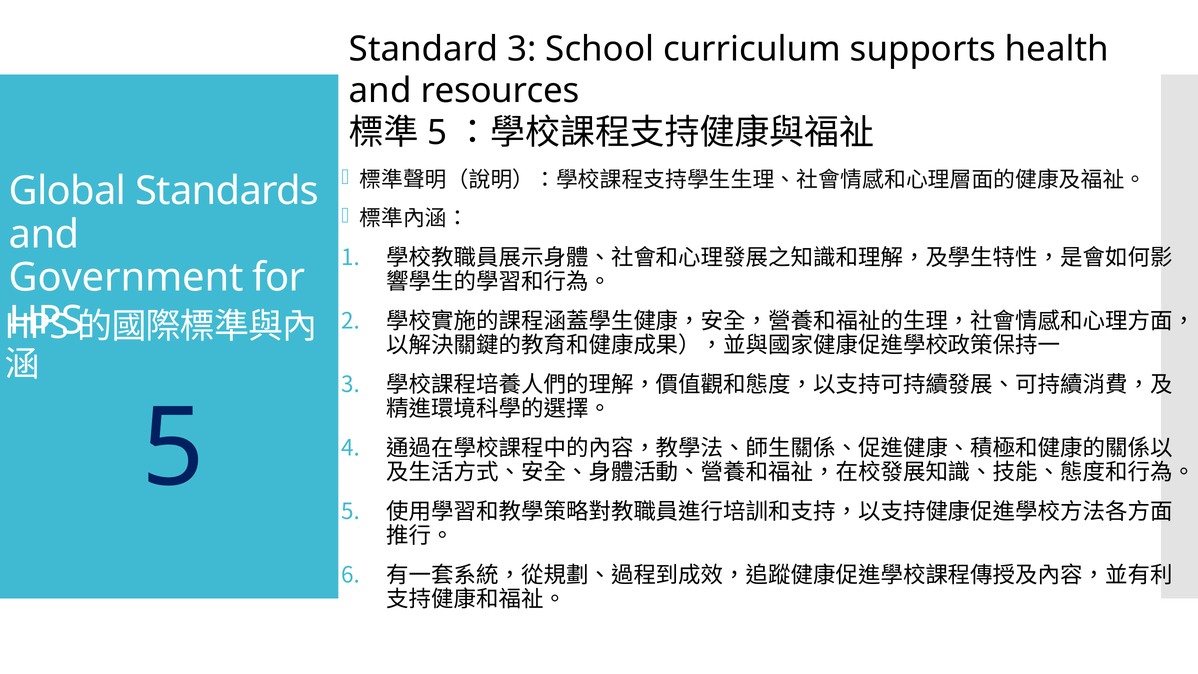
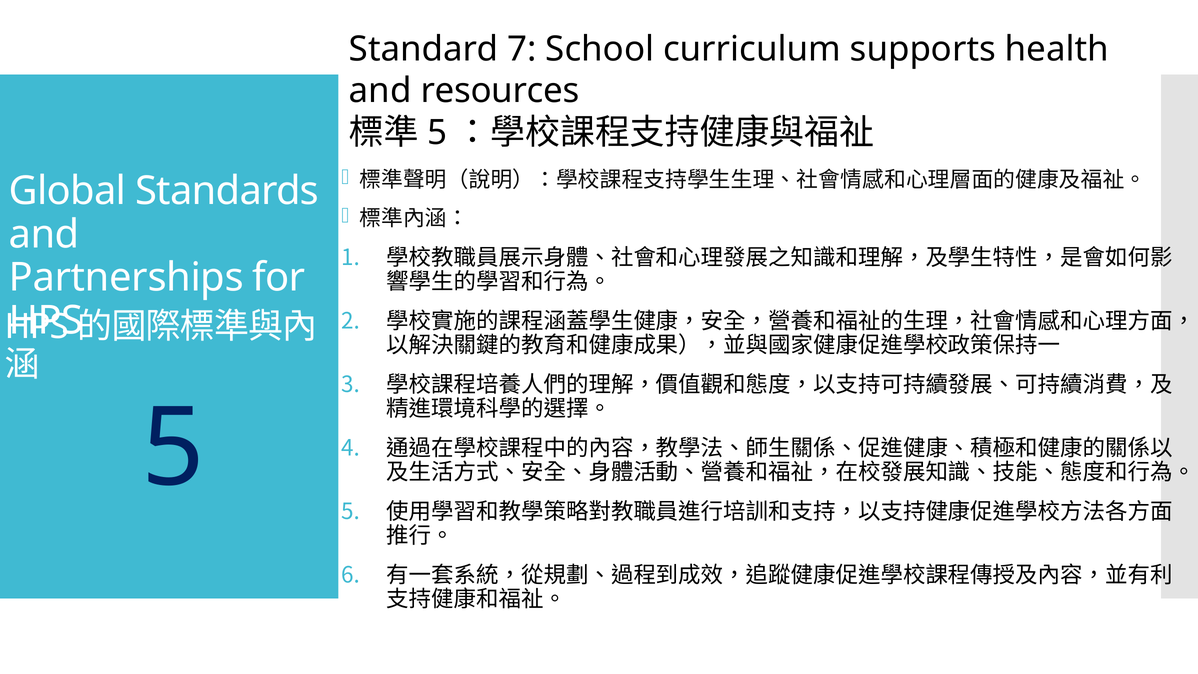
Standard 3: 3 -> 7 (522, 49)
Government: Government -> Partnerships (126, 277)
